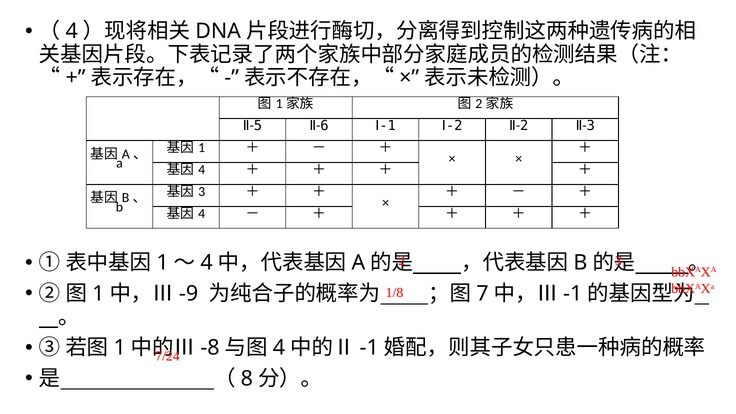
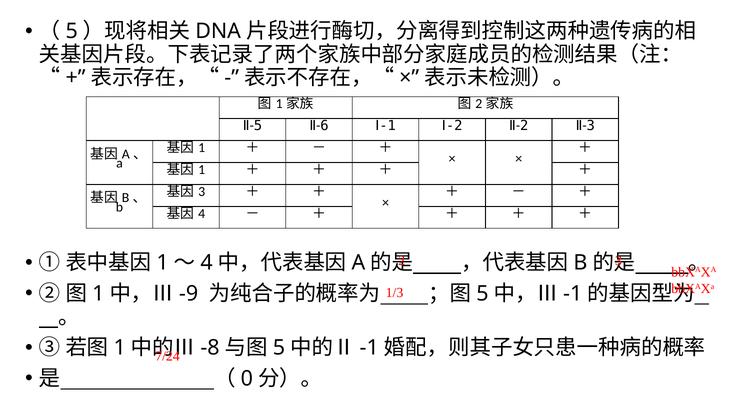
4: 4 -> 5 (72, 31)
4: 4 -> 1 (202, 170)
7: 7 -> 5 (482, 294)
1/8: 1/8 -> 1/3 (395, 293)
4: 4 -> 5 (279, 348)
8: 8 -> 0 (247, 379)
